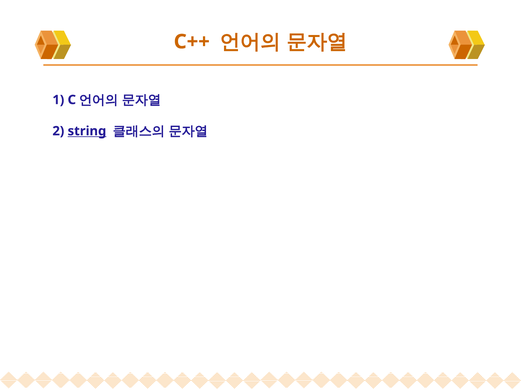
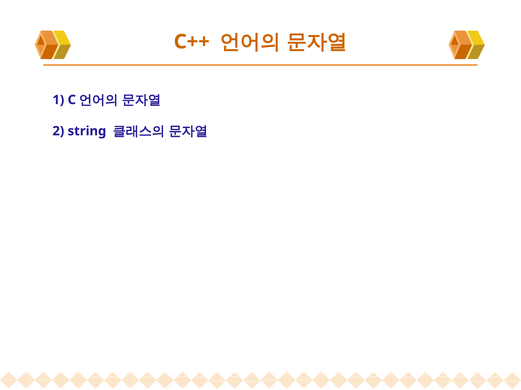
string underline: present -> none (87, 131)
